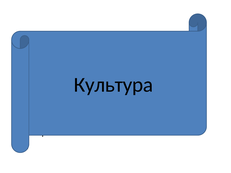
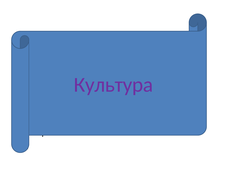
Культура colour: black -> purple (113, 85)
